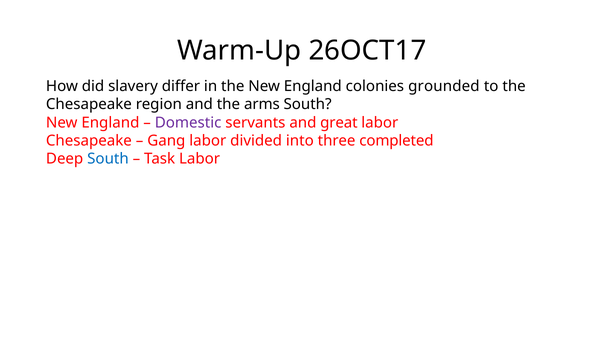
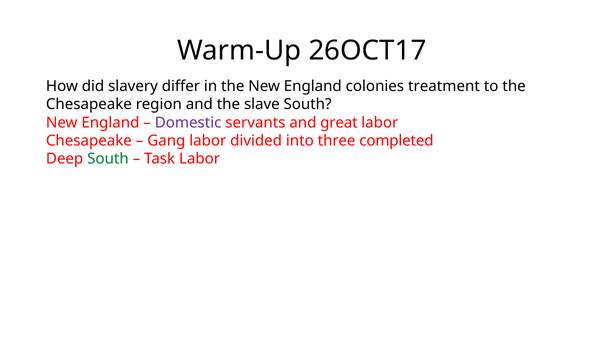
grounded: grounded -> treatment (444, 86)
arms: arms -> slave (262, 104)
South colour: blue -> green (108, 159)
